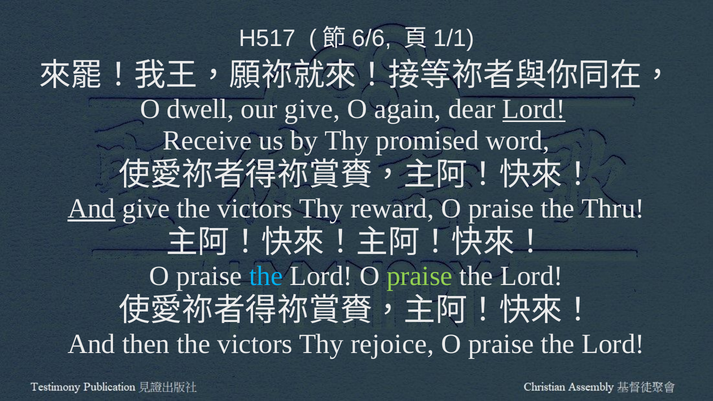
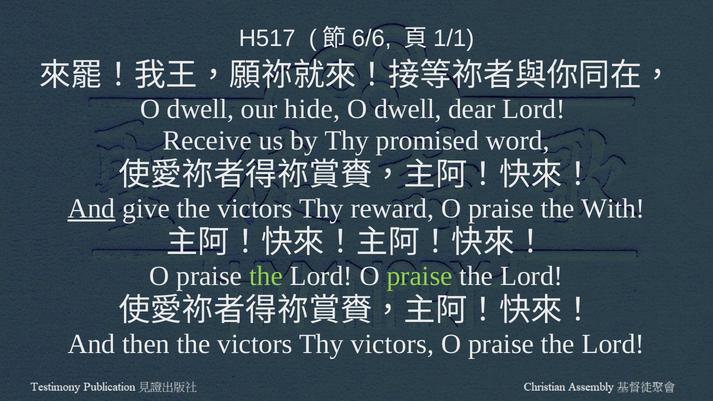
our give: give -> hide (312, 109)
again: again -> dwell (408, 109)
Lord underline: present -> none (534, 109)
Thru: Thru -> With (613, 209)
the colour: light blue -> light green (266, 276)
Thy rejoice: rejoice -> victors (392, 344)
